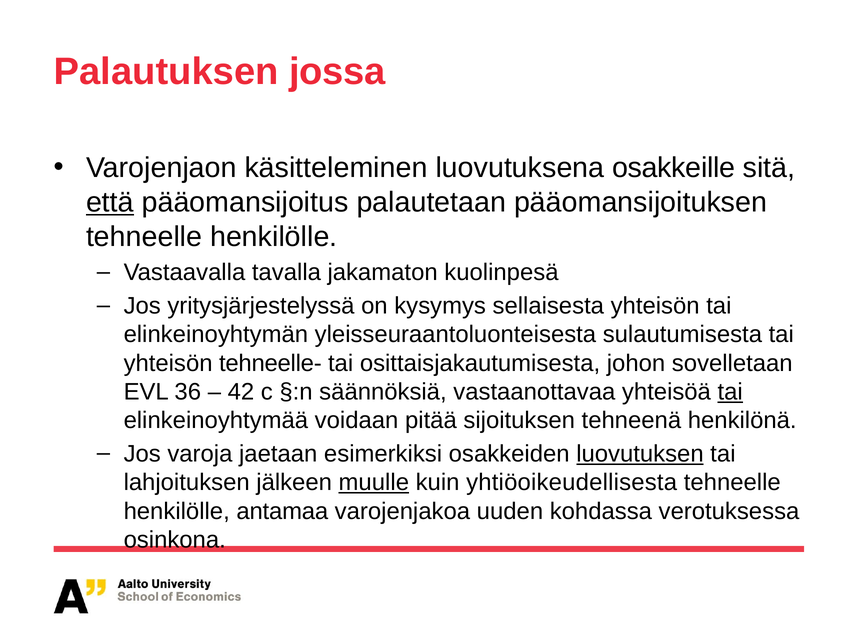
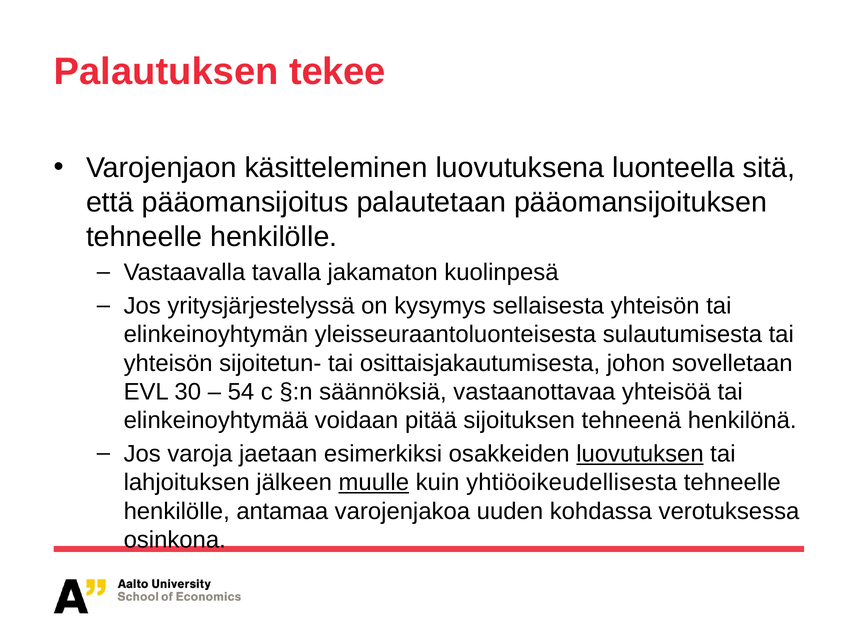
jossa: jossa -> tekee (337, 72)
osakkeille: osakkeille -> luonteella (674, 168)
että underline: present -> none (110, 202)
tehneelle-: tehneelle- -> sijoitetun- (270, 363)
36: 36 -> 30 (188, 392)
42: 42 -> 54 (241, 392)
tai underline: present -> none (730, 392)
